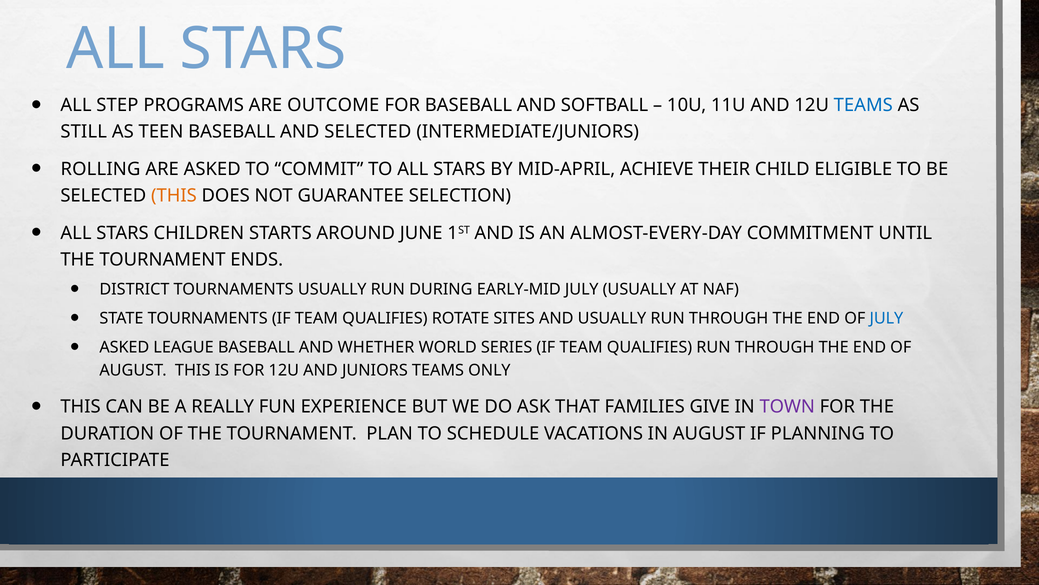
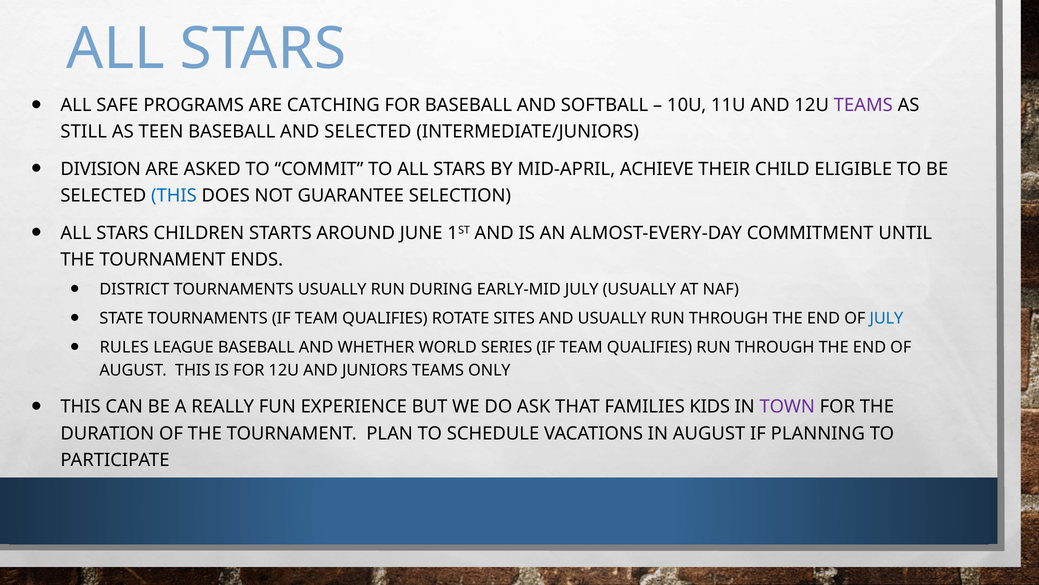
STEP: STEP -> SAFE (117, 105)
OUTCOME: OUTCOME -> CATCHING (333, 105)
TEAMS colour: blue -> purple (863, 105)
ROLLING: ROLLING -> DIVISION (101, 169)
THIS colour: orange -> blue (174, 195)
ASKED: ASKED -> RULES (124, 347)
GIVE: GIVE -> KIDS (710, 406)
